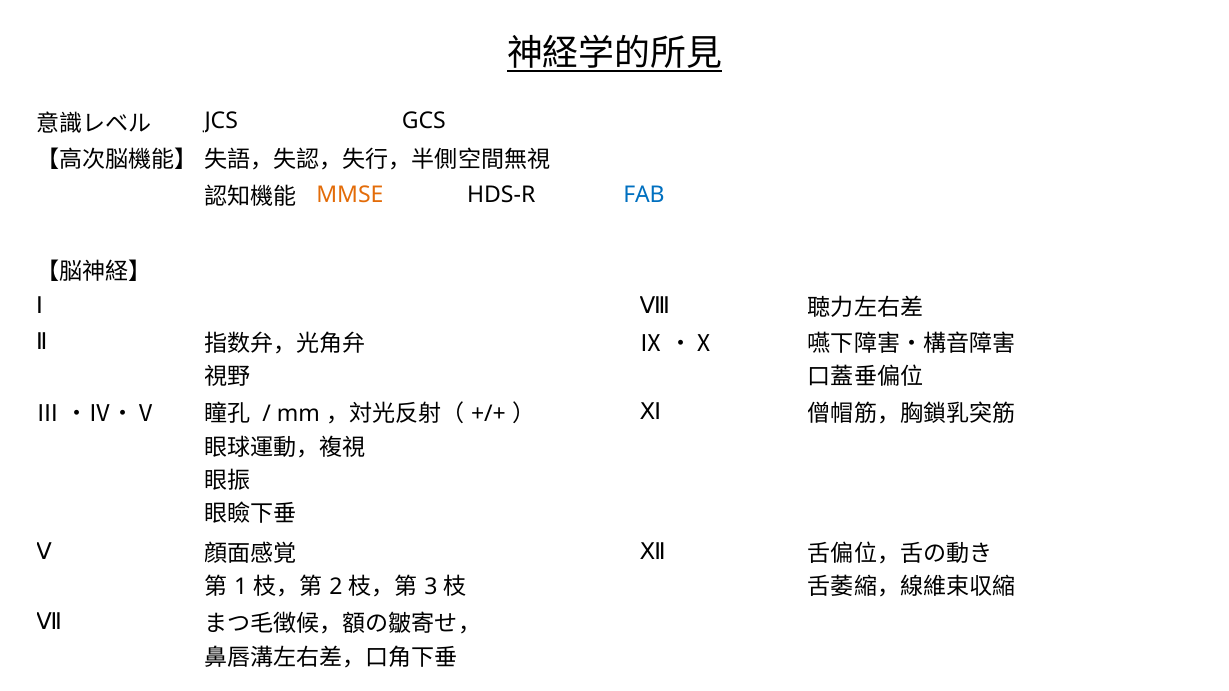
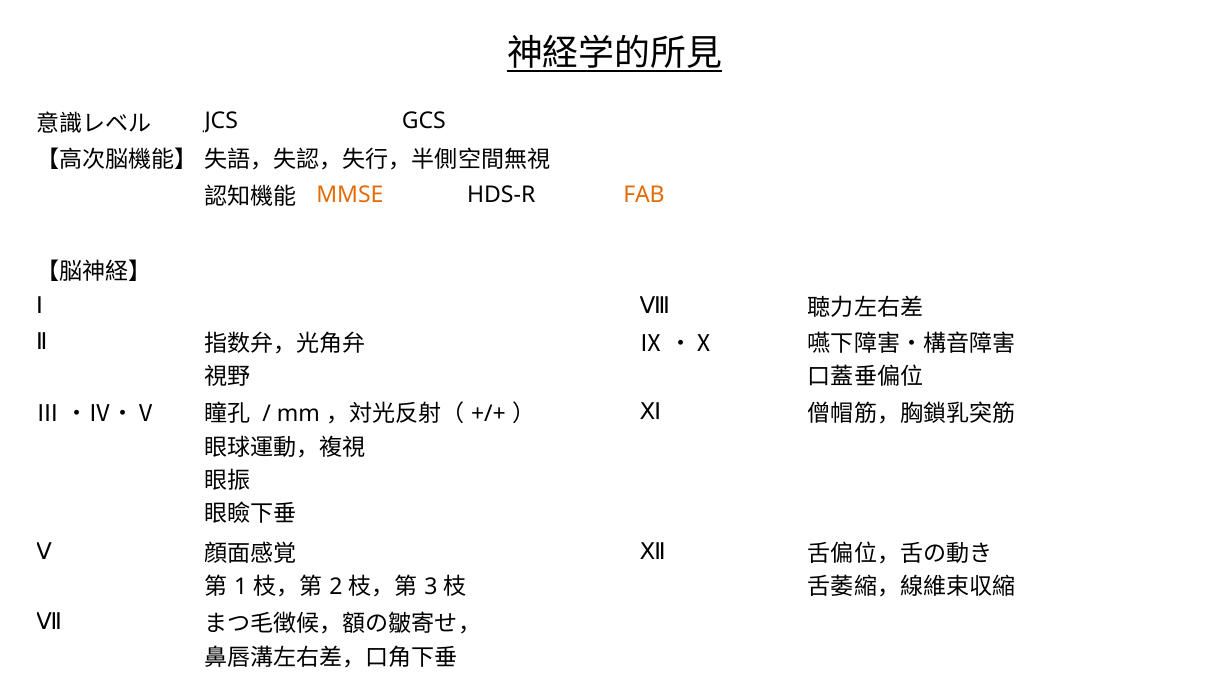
FAB colour: blue -> orange (644, 195)
